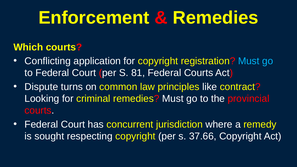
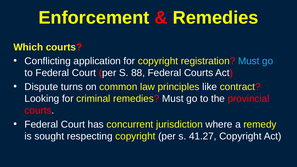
81: 81 -> 88 (138, 73)
37.66: 37.66 -> 41.27 (203, 136)
